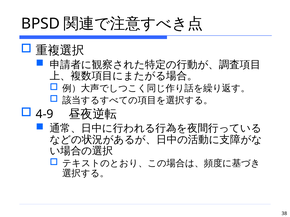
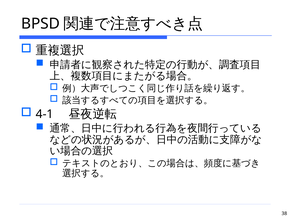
4-9: 4-9 -> 4-1 (45, 114)
